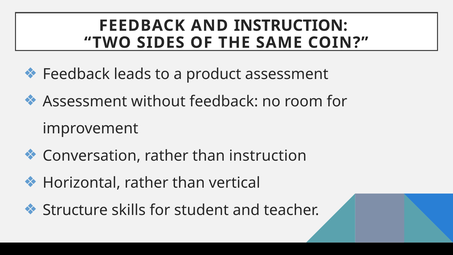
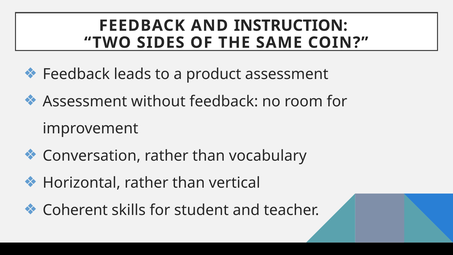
than instruction: instruction -> vocabulary (268, 156)
Structure: Structure -> Coherent (75, 210)
